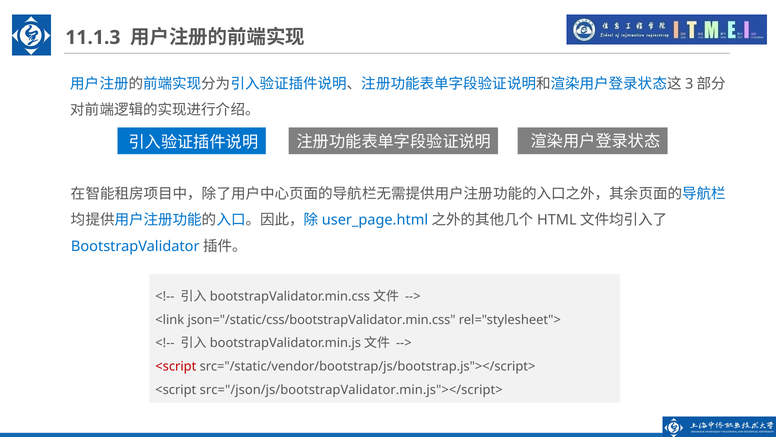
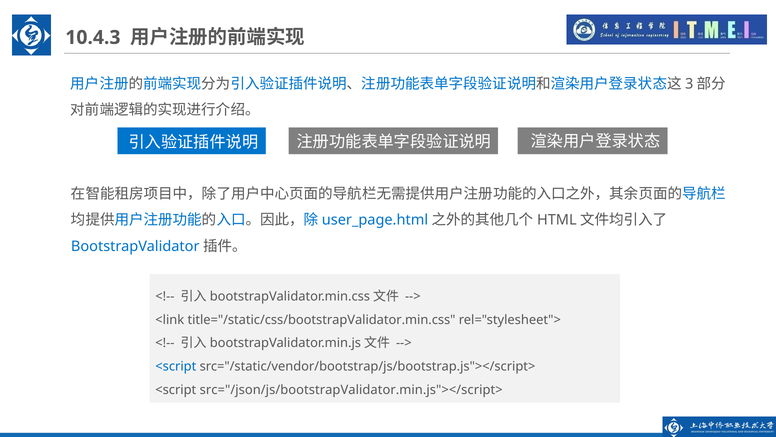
11.1.3: 11.1.3 -> 10.4.3 (93, 37)
json="/static/css/bootstrapValidator.min.css: json="/static/css/bootstrapValidator.min.css -> title="/static/css/bootstrapValidator.min.css (322, 320)
<script colour: red -> blue (176, 366)
